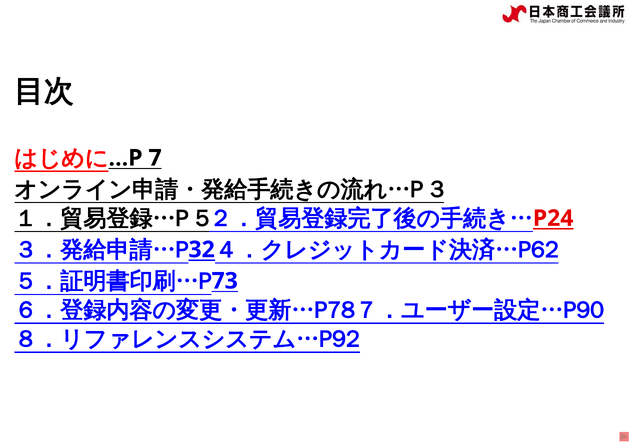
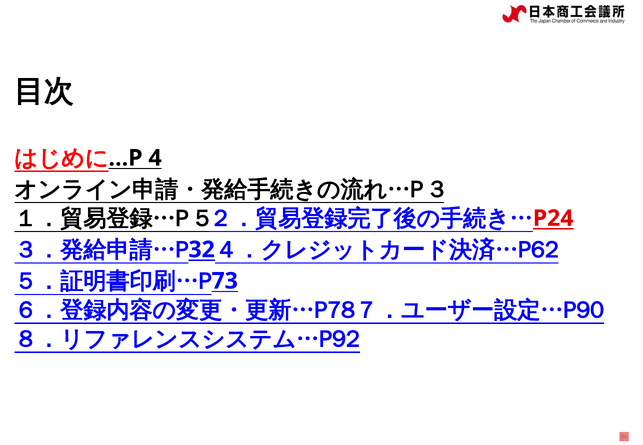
7: 7 -> 4 (155, 158)
